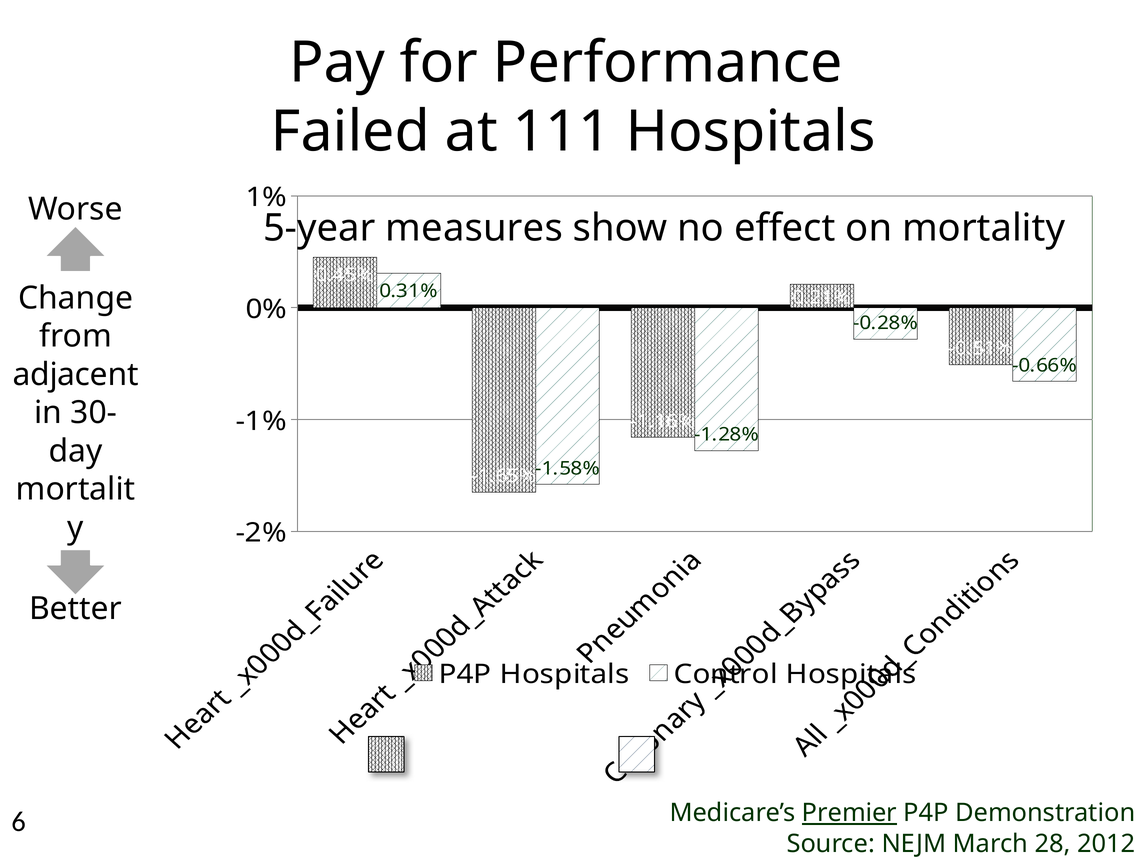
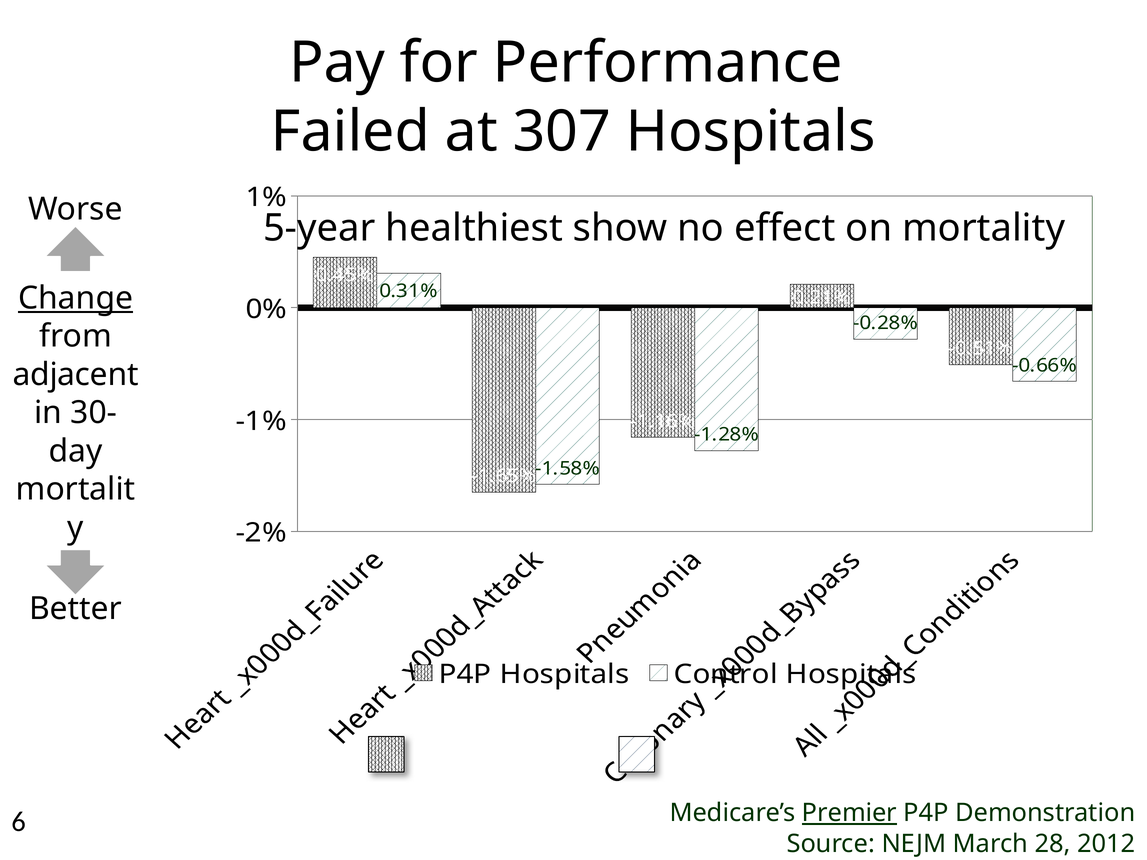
111: 111 -> 307 (562, 132)
measures: measures -> healthiest (474, 228)
Change underline: none -> present (76, 298)
